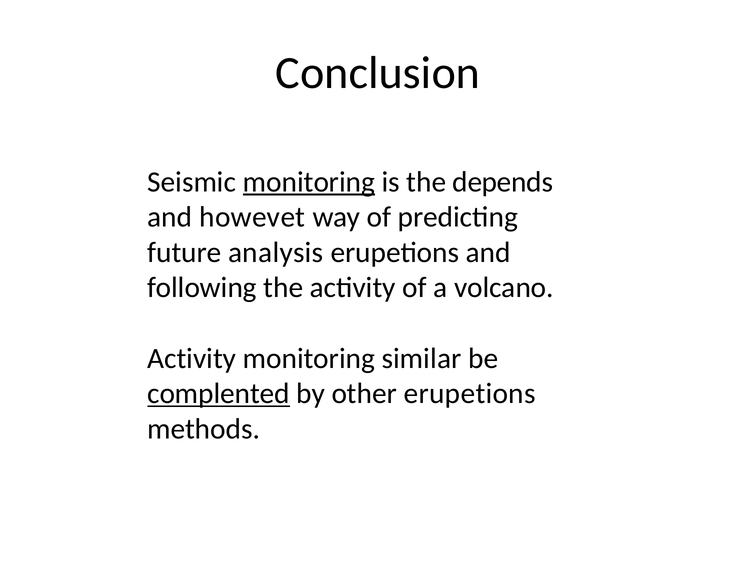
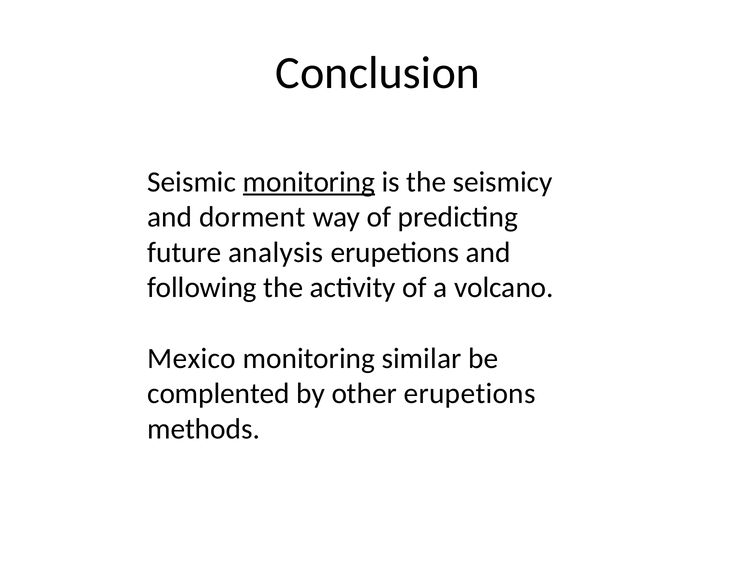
depends: depends -> seismicy (503, 182)
howevet: howevet -> dorment (252, 217)
Activity: Activity -> Mexico (192, 358)
complented underline: present -> none (219, 394)
